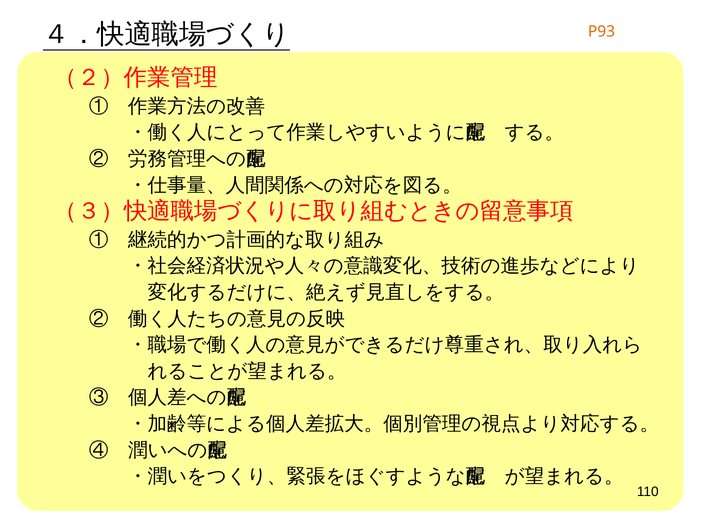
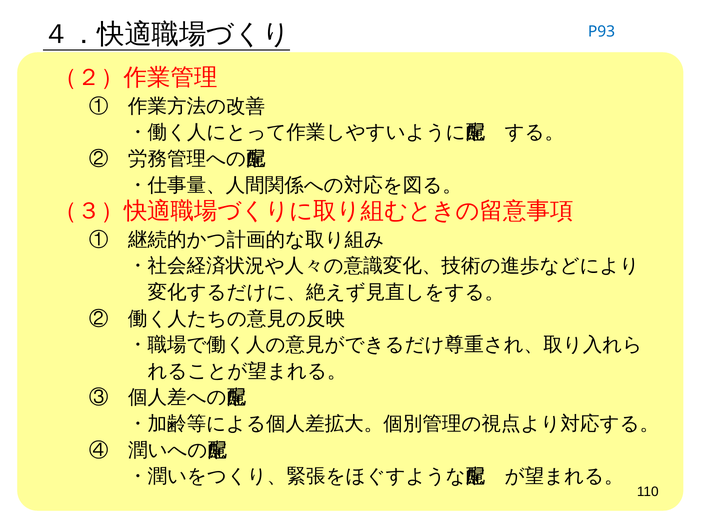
P93 colour: orange -> blue (602, 31)
